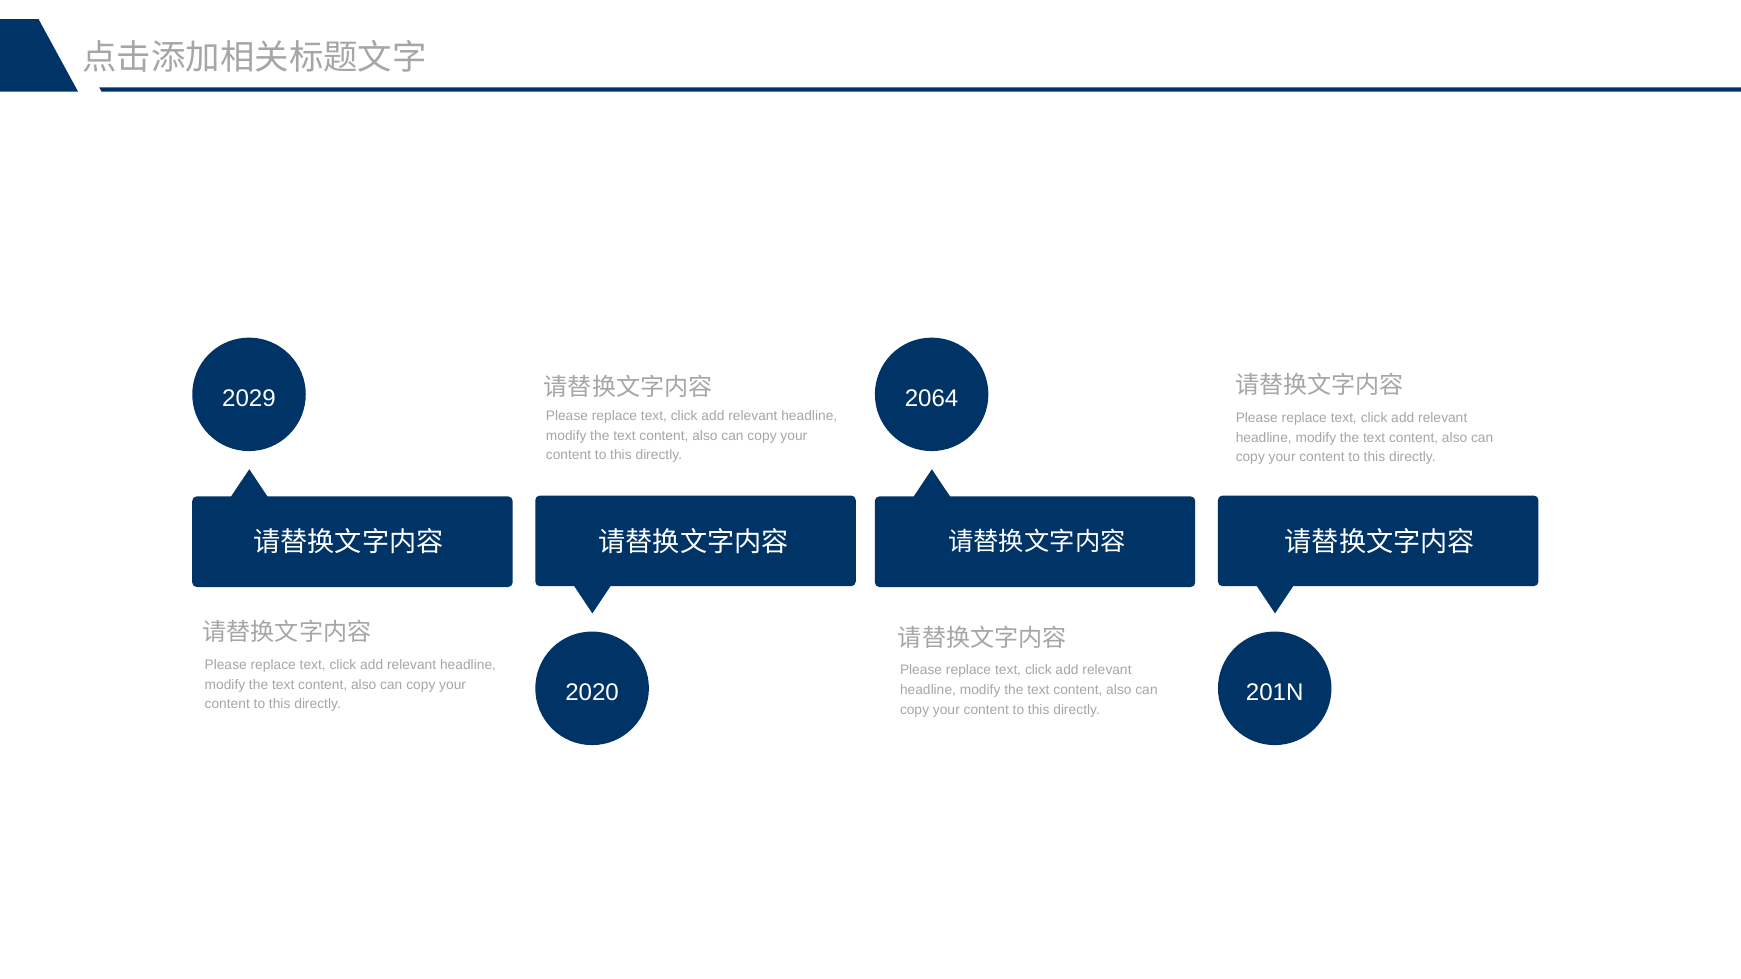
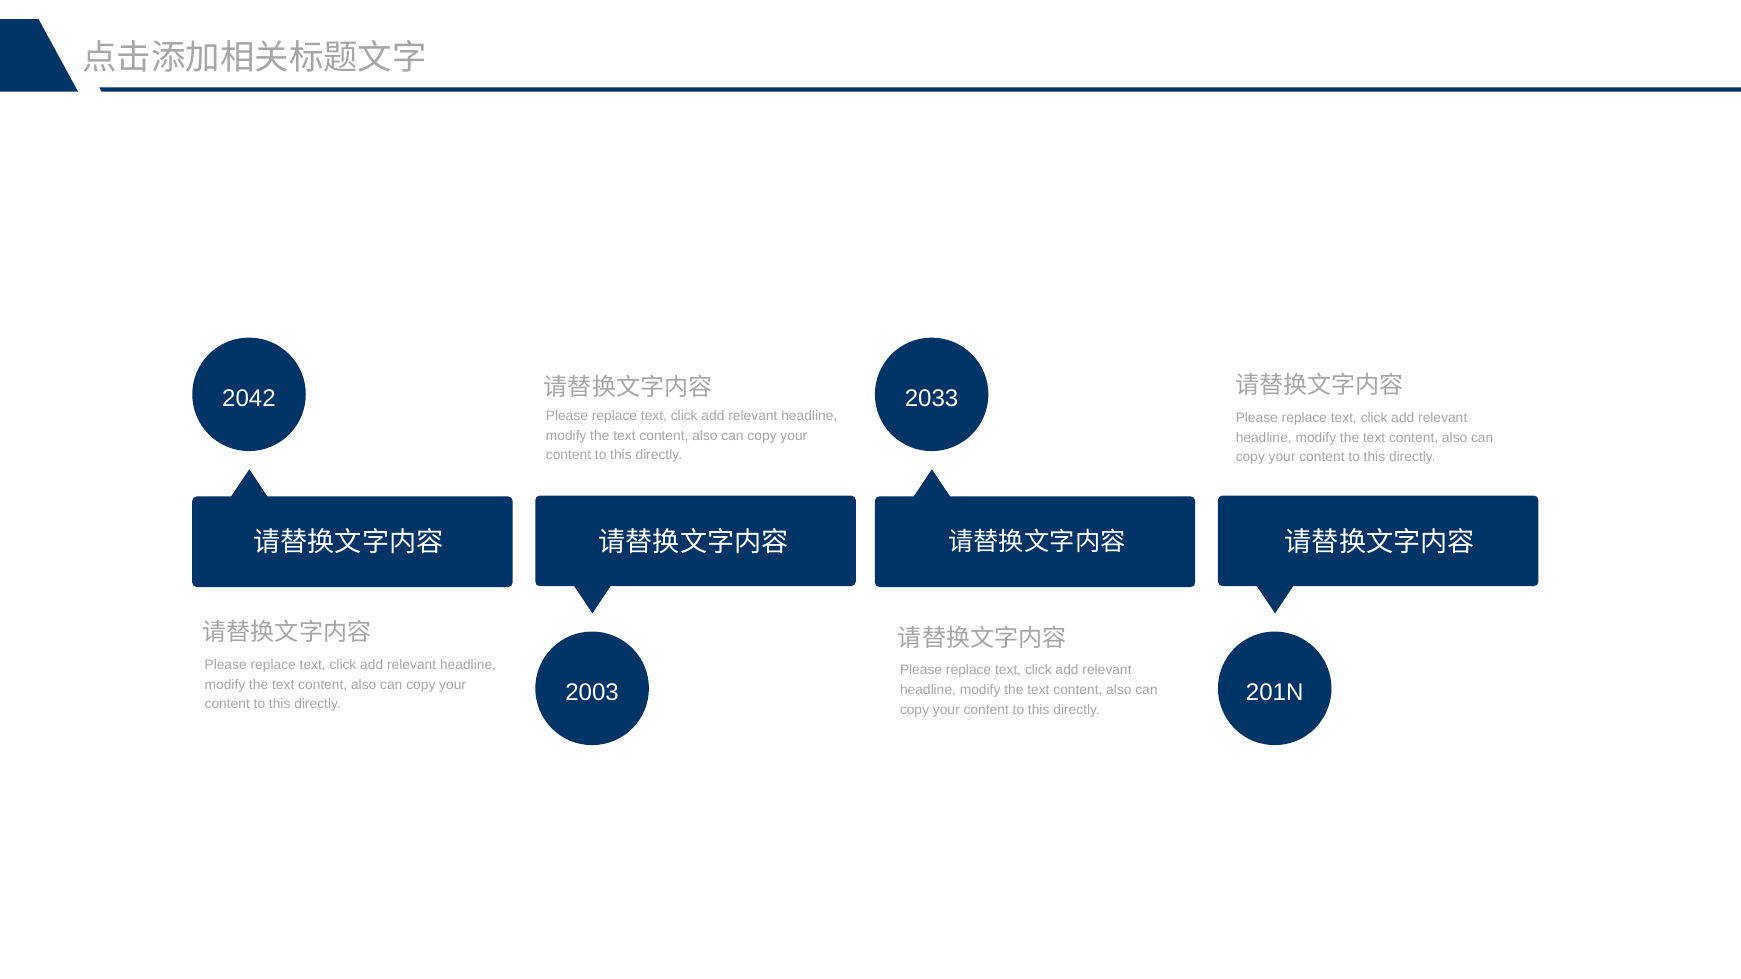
2029: 2029 -> 2042 (249, 399)
2064: 2064 -> 2033 (932, 399)
2020: 2020 -> 2003 (592, 693)
